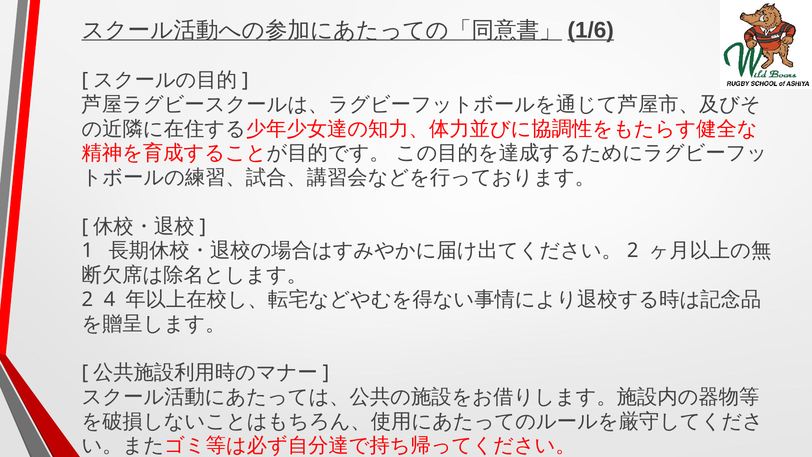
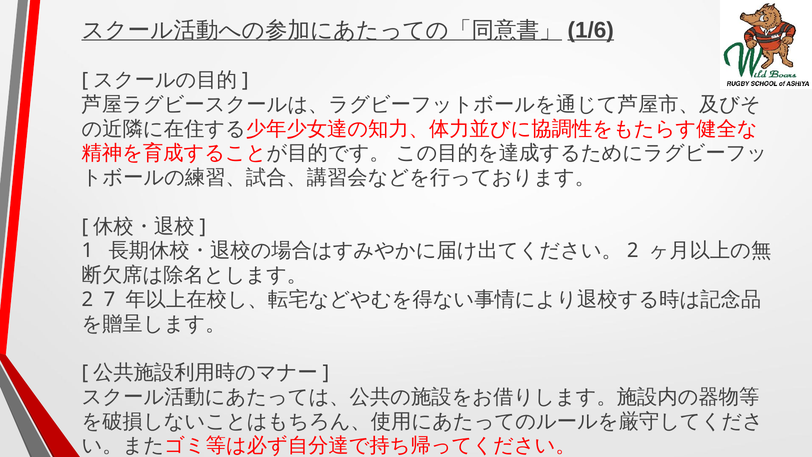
4: 4 -> 7 (109, 299)
